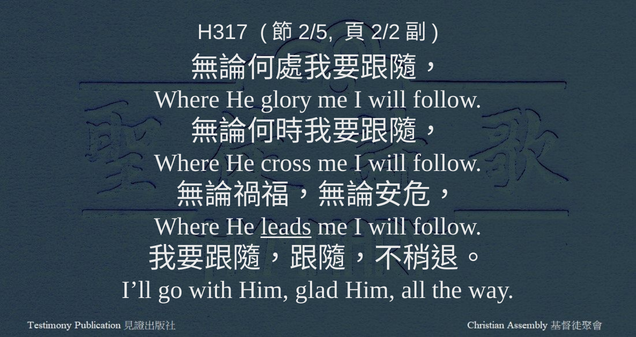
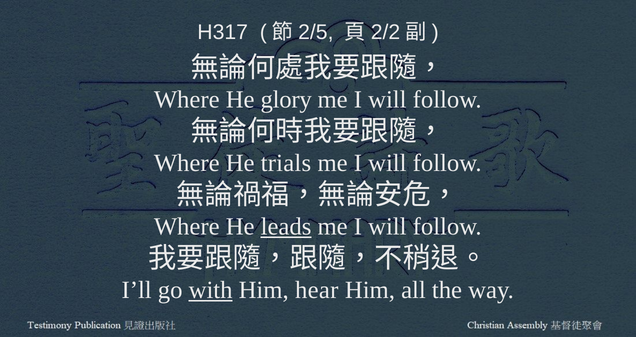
cross: cross -> trials (286, 163)
with underline: none -> present (211, 290)
glad: glad -> hear (317, 290)
